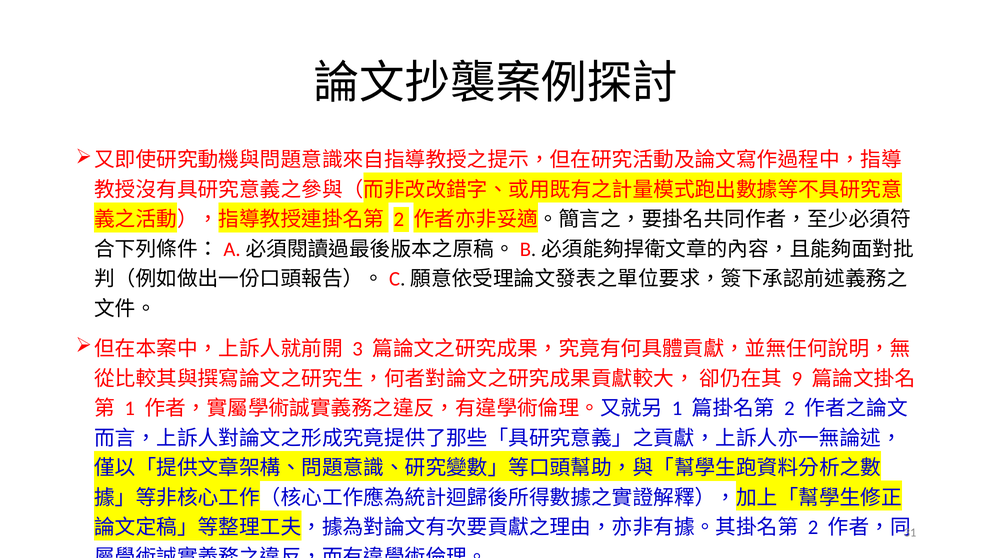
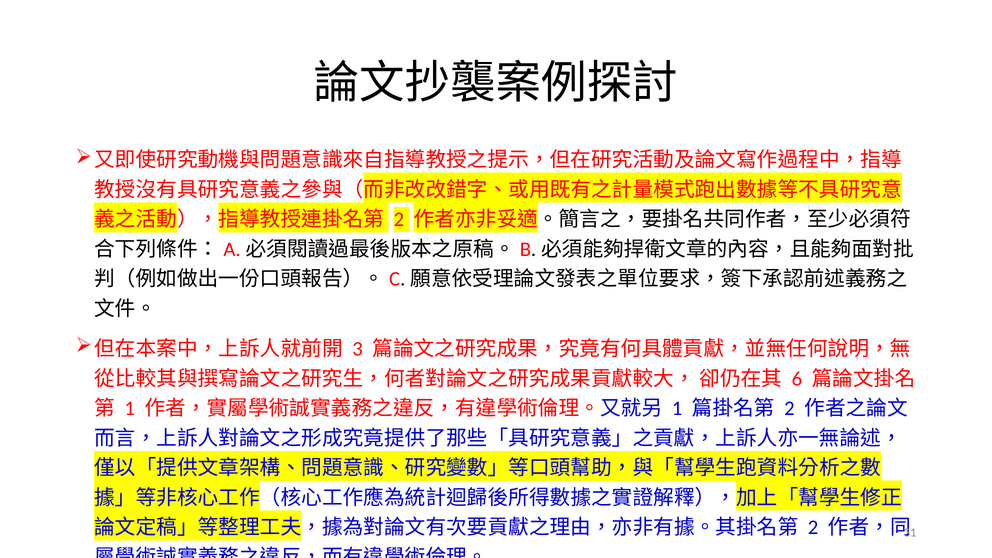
9: 9 -> 6 (797, 379)
